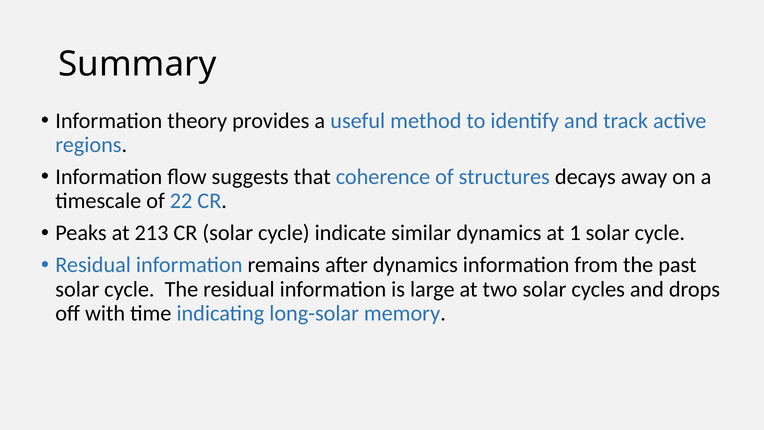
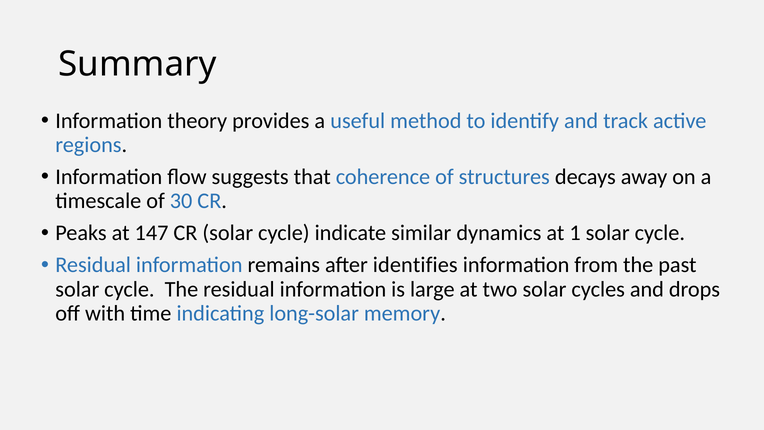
22: 22 -> 30 (181, 201)
213: 213 -> 147 (152, 233)
after dynamics: dynamics -> identifies (415, 265)
